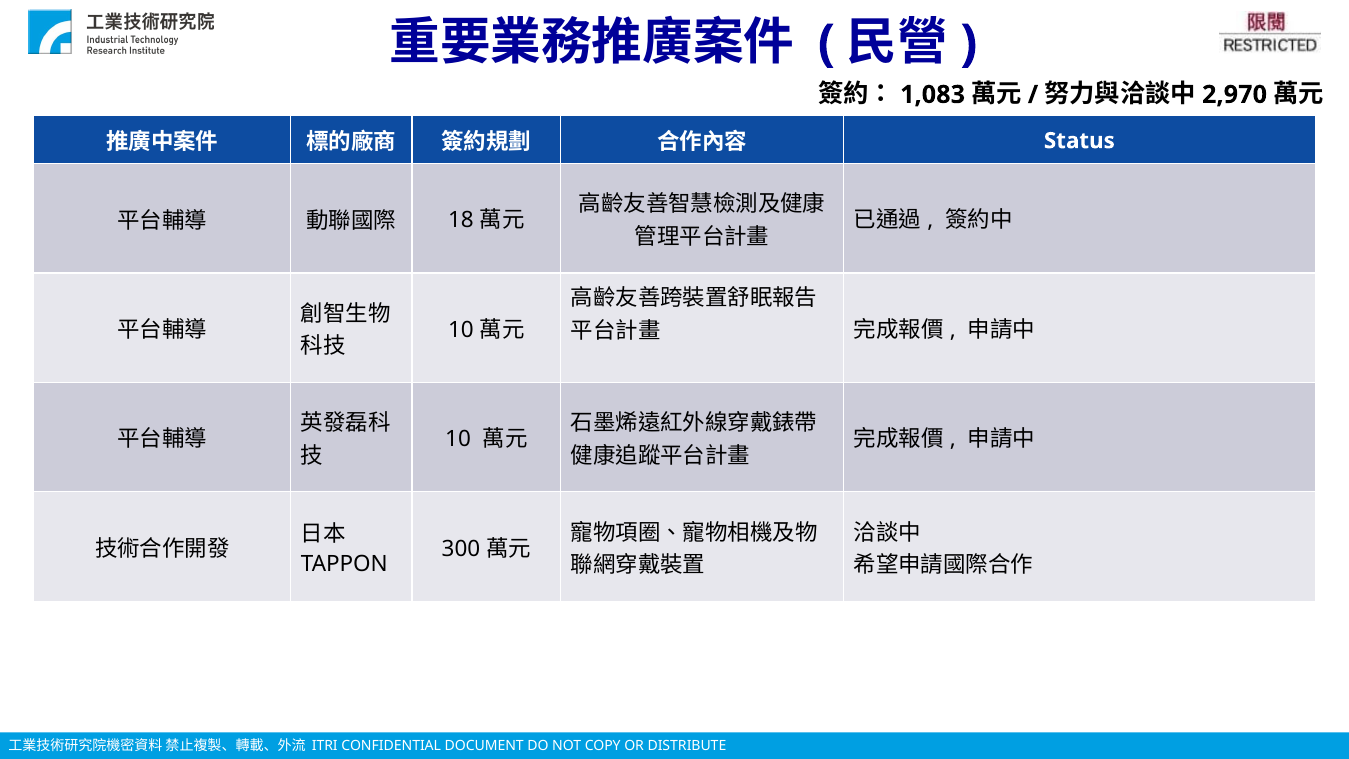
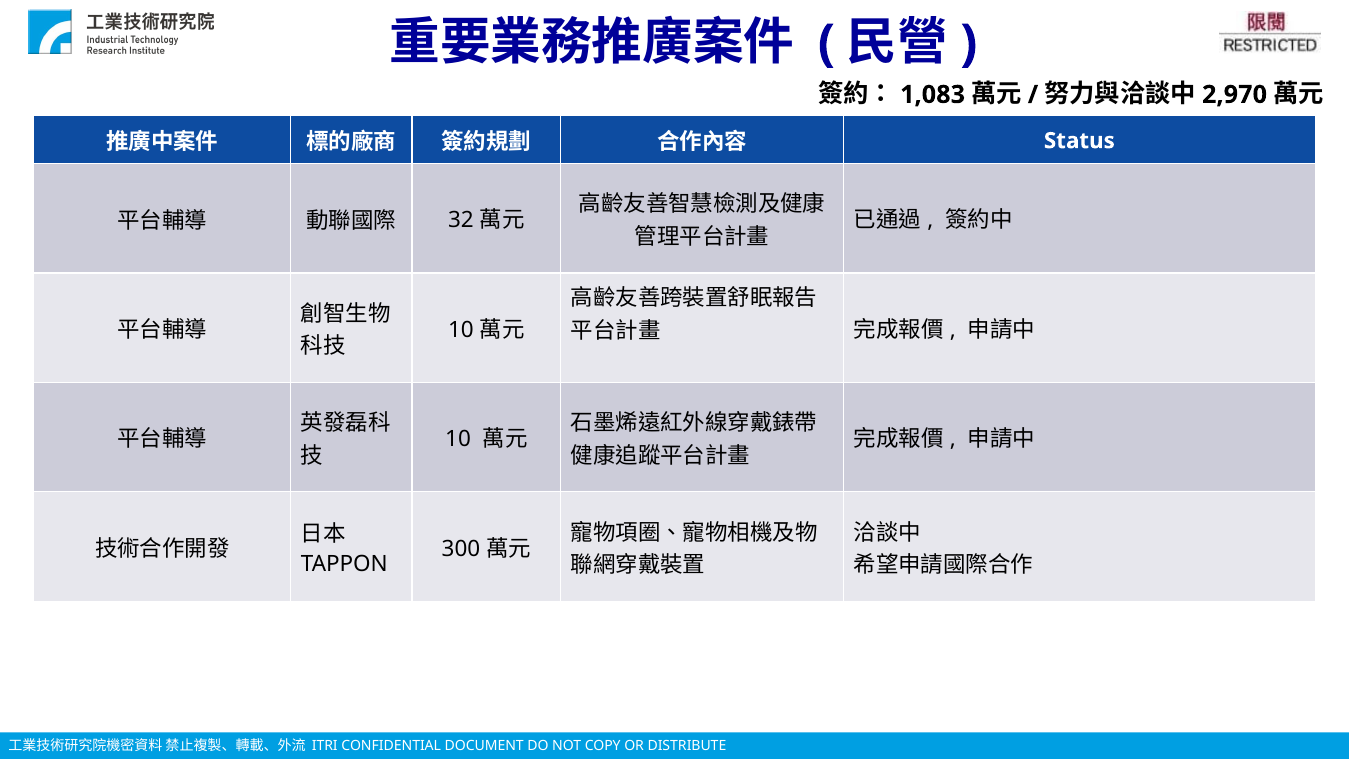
18: 18 -> 32 (461, 220)
